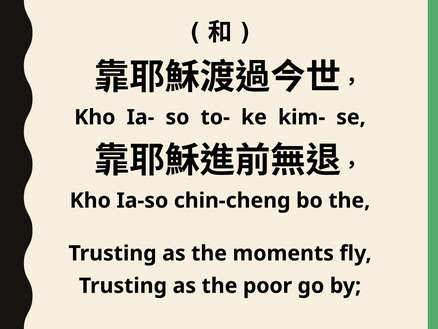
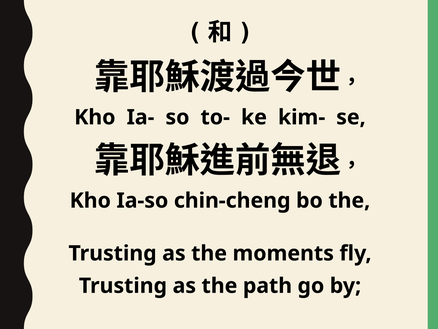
poor: poor -> path (267, 285)
